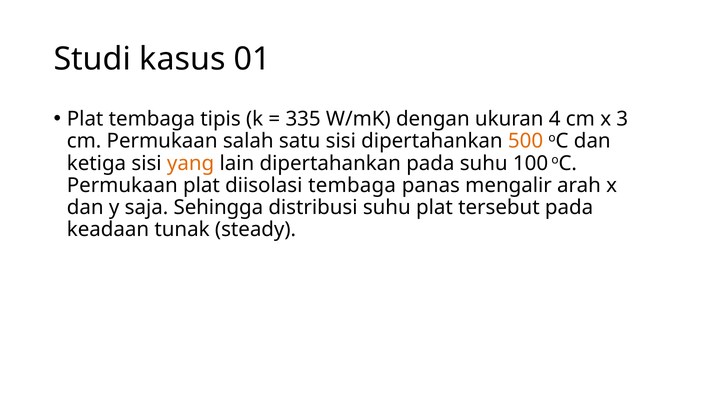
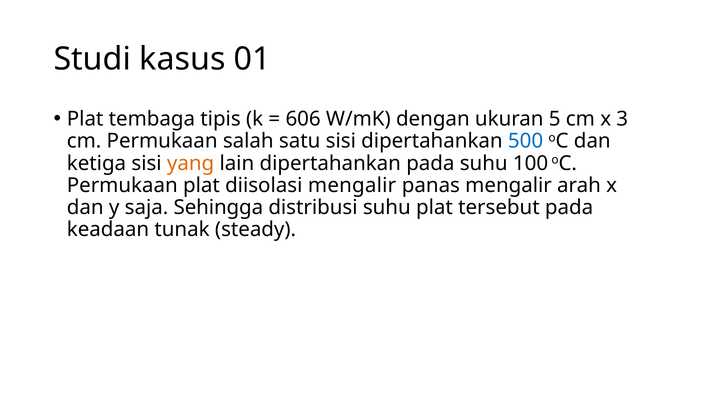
335: 335 -> 606 (303, 119)
4: 4 -> 5 (555, 119)
500 colour: orange -> blue (526, 141)
diisolasi tembaga: tembaga -> mengalir (352, 185)
